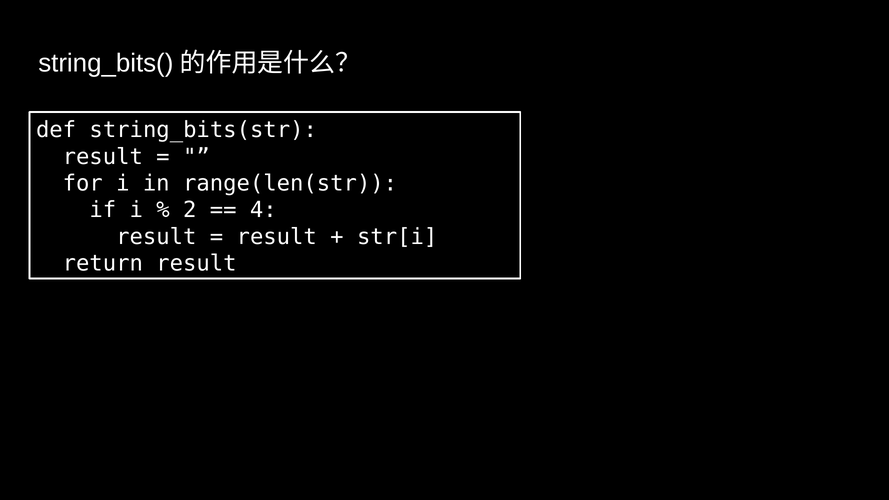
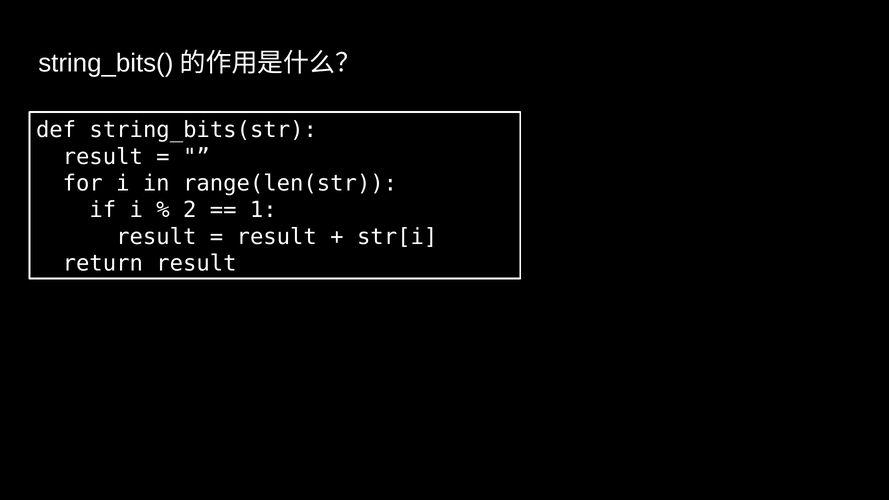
4: 4 -> 1 (263, 210)
